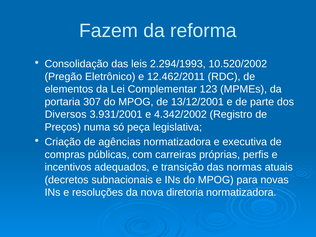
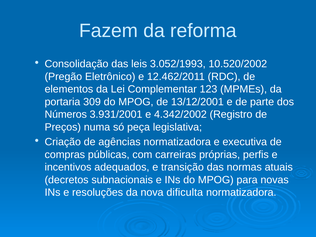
2.294/1993: 2.294/1993 -> 3.052/1993 (178, 64)
307: 307 -> 309 (92, 102)
Diversos: Diversos -> Números (66, 114)
diretoria: diretoria -> dificulta (185, 192)
